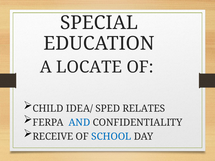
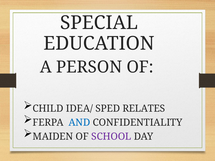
LOCATE: LOCATE -> PERSON (89, 67)
RECEIVE: RECEIVE -> MAIDEN (53, 137)
SCHOOL colour: blue -> purple (111, 137)
